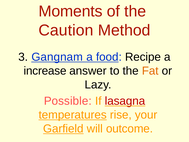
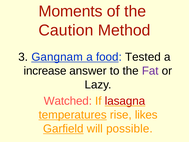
Recipe: Recipe -> Tested (143, 57)
Fat colour: orange -> purple (150, 71)
Possible: Possible -> Watched (68, 101)
your: your -> likes (146, 115)
outcome: outcome -> possible (129, 128)
